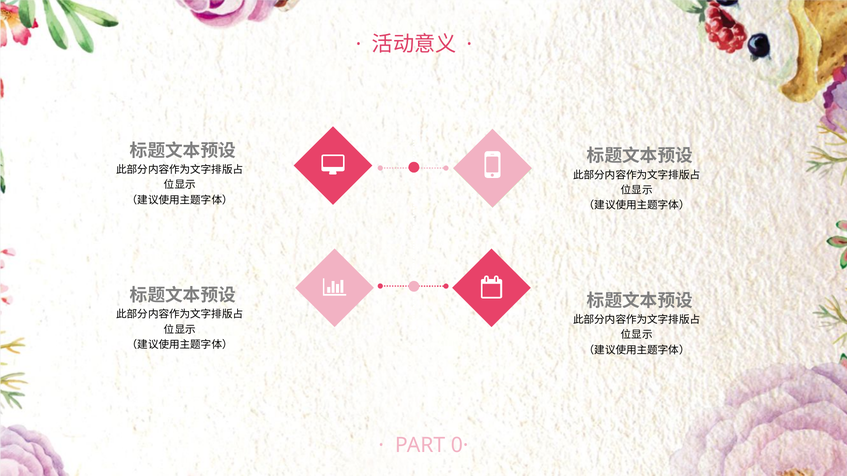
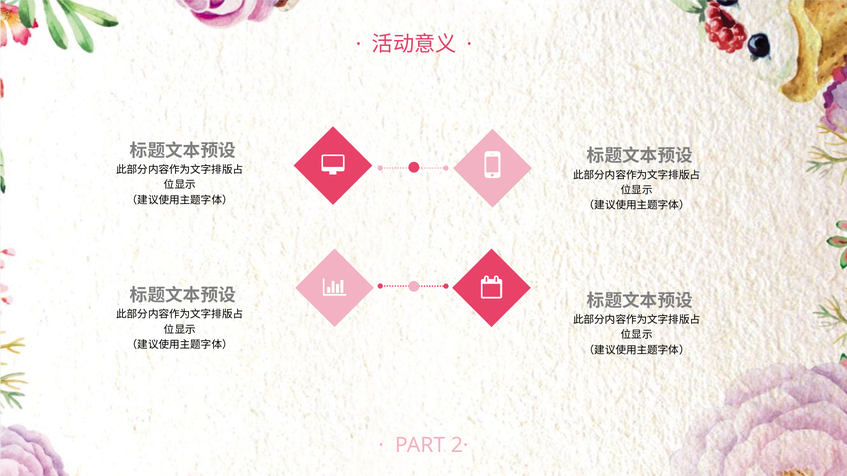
0·: 0· -> 2· (460, 446)
